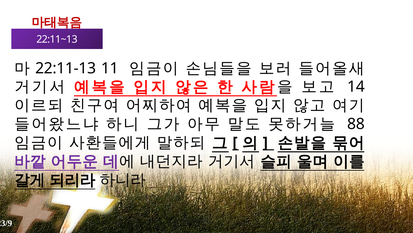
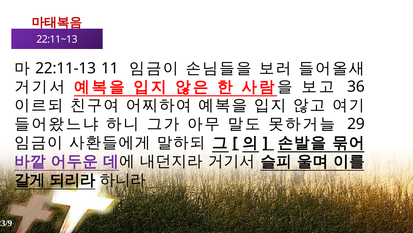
14: 14 -> 36 (356, 87)
88: 88 -> 29 (356, 124)
